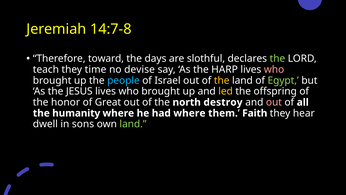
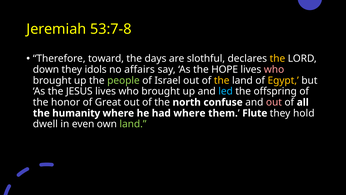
14:7-8: 14:7-8 -> 53:7-8 (111, 29)
the colour: light green -> yellow (277, 58)
teach: teach -> down (46, 69)
time: time -> idols (96, 69)
devise: devise -> affairs (140, 69)
HARP: HARP -> HOPE (225, 69)
people colour: light blue -> light green (123, 80)
Egypt colour: light green -> yellow (283, 80)
led colour: yellow -> light blue (226, 91)
destroy: destroy -> confuse (223, 102)
Faith: Faith -> Flute (255, 113)
hear: hear -> hold (304, 113)
sons: sons -> even (83, 124)
